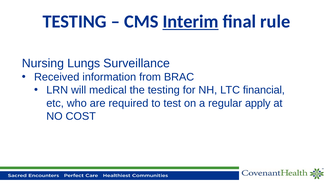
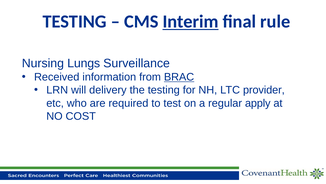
BRAC underline: none -> present (179, 77)
medical: medical -> delivery (108, 90)
financial: financial -> provider (264, 90)
